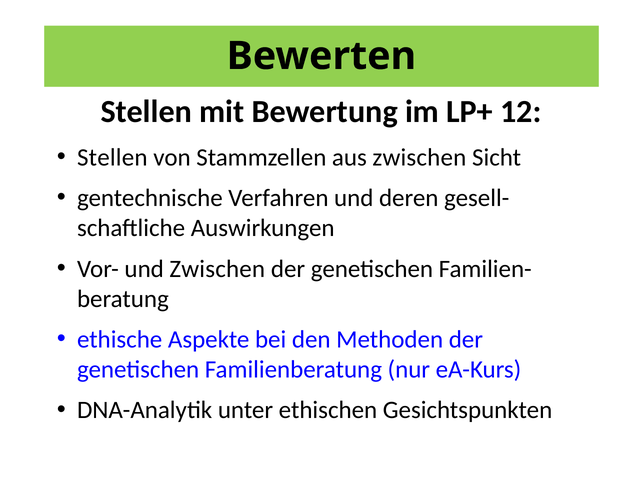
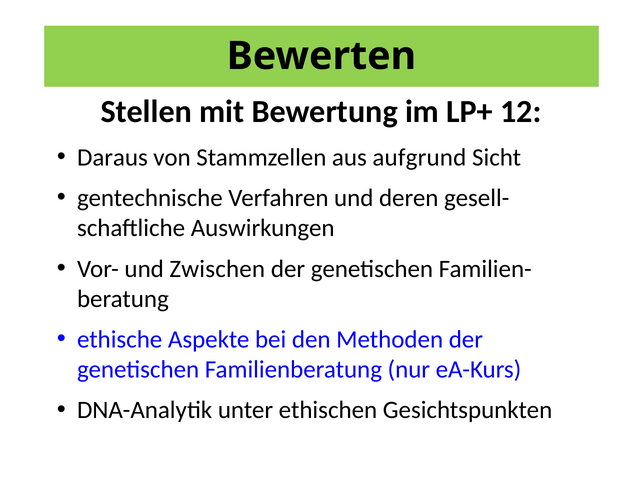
Stellen: Stellen -> Daraus (112, 157)
aus zwischen: zwischen -> aufgrund (419, 157)
